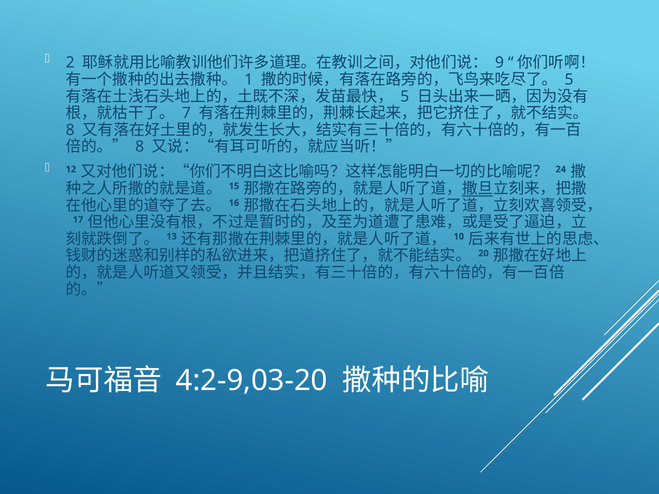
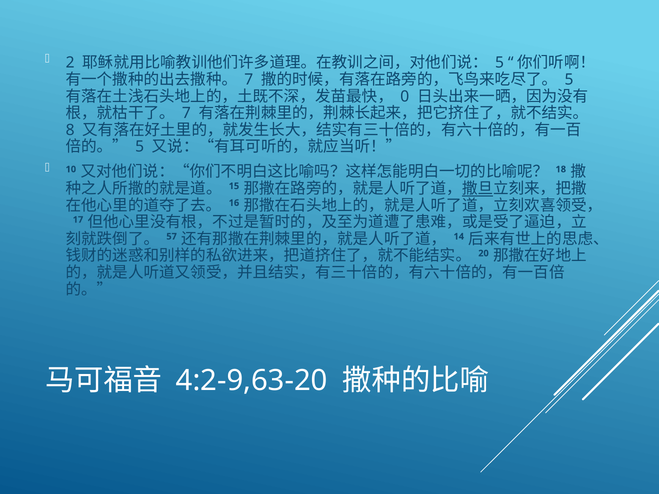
9: 9 -> 5 (499, 63)
1: 1 -> 7 (249, 80)
5: 5 -> 0 (405, 96)
8: 8 -> 5 (140, 147)
12: 12 -> 10 (71, 169)
24: 24 -> 18 (561, 169)
13: 13 -> 57 (172, 237)
10: 10 -> 14 (459, 237)
4:2-9,03-20: 4:2-9,03-20 -> 4:2-9,63-20 (252, 381)
